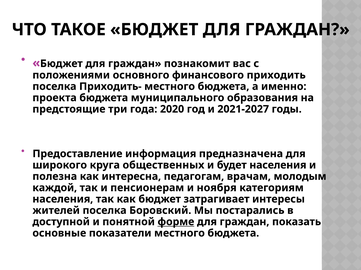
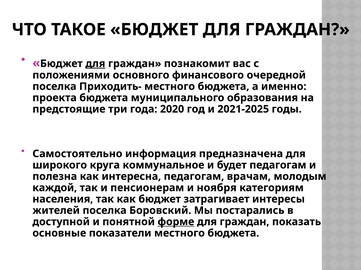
для underline: none -> present (95, 64)
приходить: приходить -> очередной (276, 75)
2021-2027: 2021-2027 -> 2021-2025 (243, 109)
Предоставление: Предоставление -> Самостоятельно (77, 154)
общественных: общественных -> коммунальное (163, 166)
будет населения: населения -> педагогам (278, 166)
